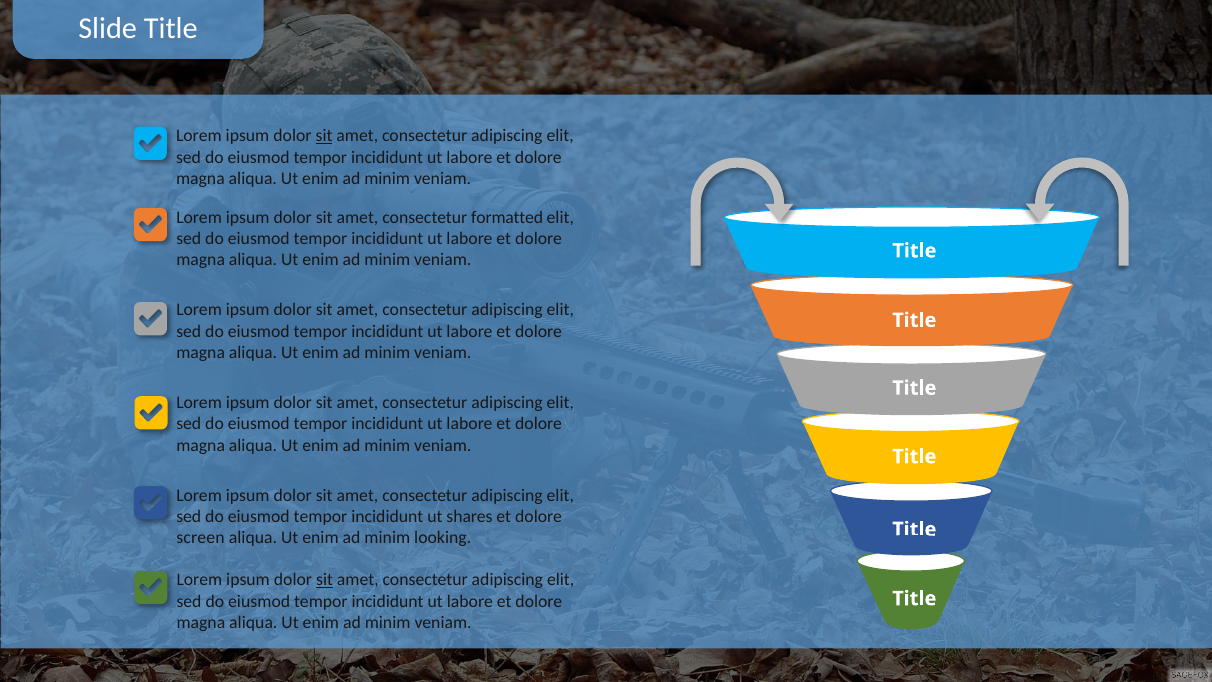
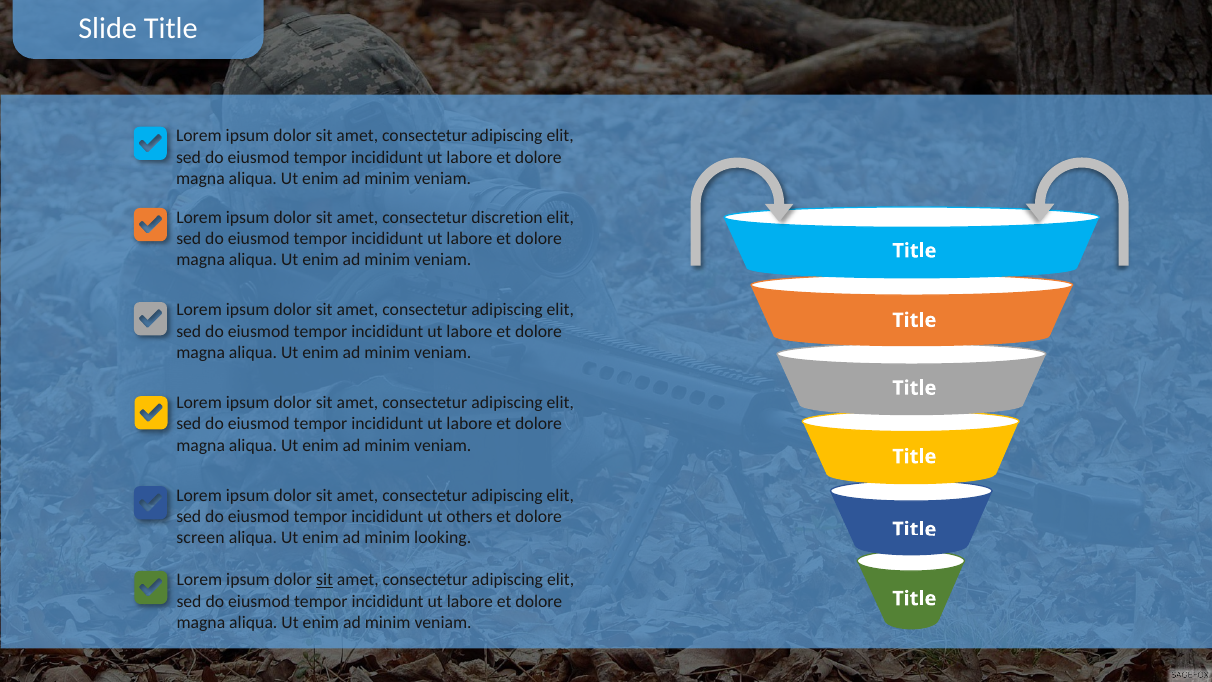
sit underline: present -> none (324, 136)
formatted: formatted -> discretion (507, 217)
shares: shares -> others (470, 517)
